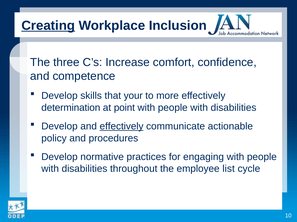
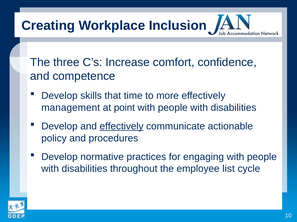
Creating underline: present -> none (48, 26)
your: your -> time (133, 96)
determination: determination -> management (71, 108)
